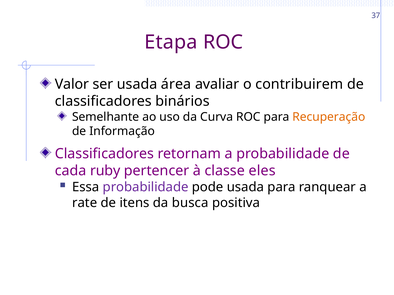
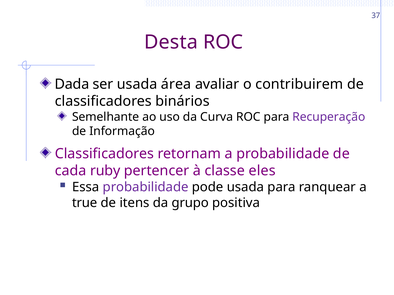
Etapa: Etapa -> Desta (171, 42)
Valor: Valor -> Dada (72, 84)
Recuperação colour: orange -> purple (329, 117)
rate: rate -> true (85, 203)
busca: busca -> grupo (190, 203)
